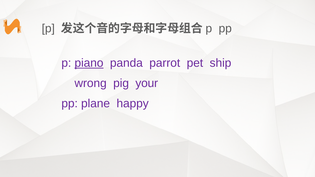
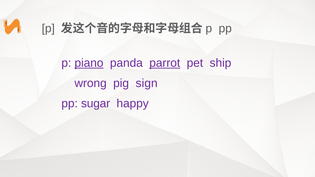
parrot underline: none -> present (165, 63)
your: your -> sign (147, 83)
plane: plane -> sugar (96, 104)
